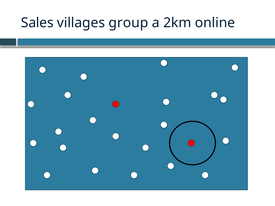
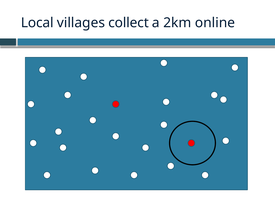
Sales: Sales -> Local (37, 23)
group: group -> collect (129, 23)
